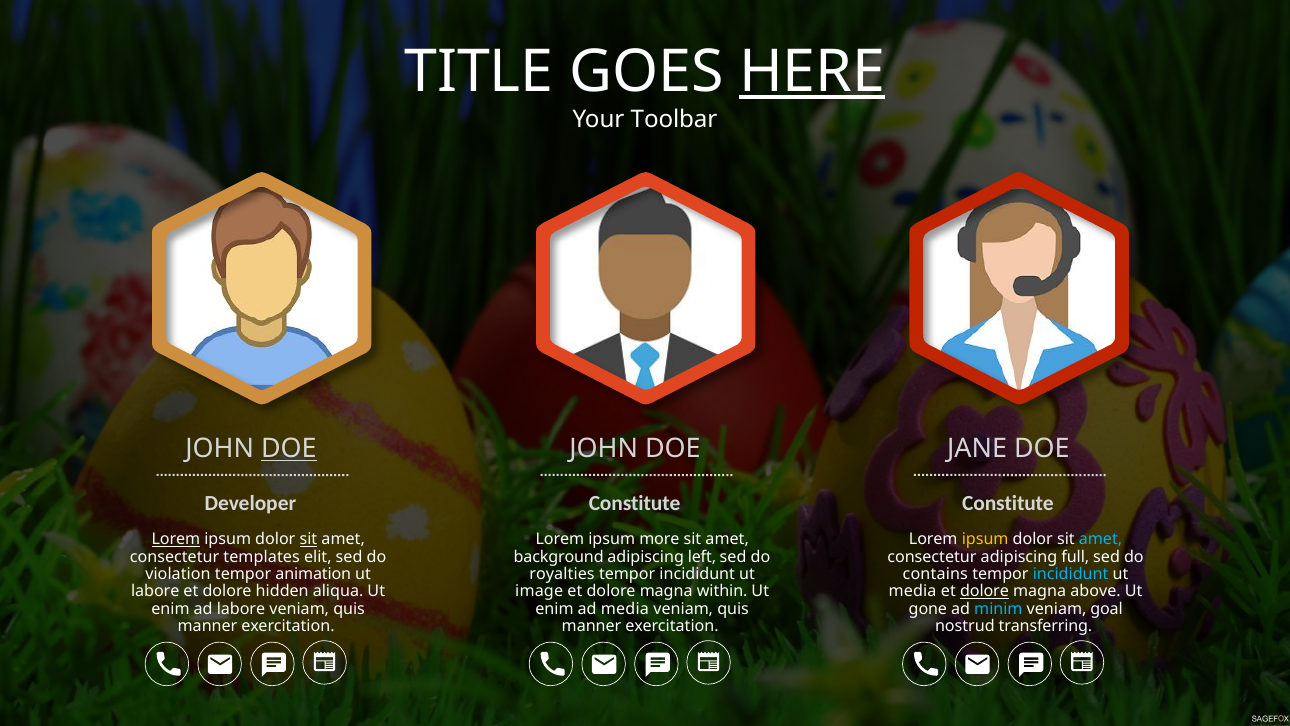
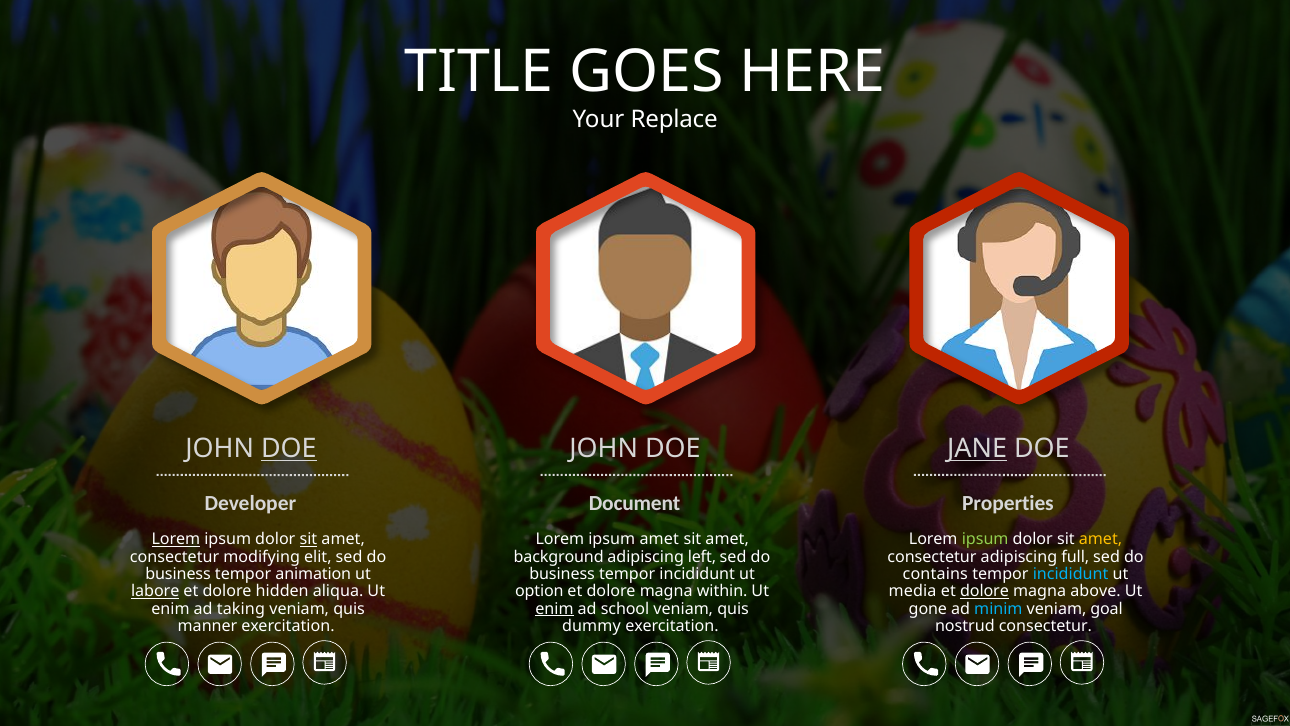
HERE underline: present -> none (812, 72)
Toolbar: Toolbar -> Replace (674, 119)
JANE underline: none -> present (977, 449)
Constitute: Constitute -> Document (635, 503)
Constitute: Constitute -> Properties (1008, 503)
ipsum more: more -> amet (659, 539)
ipsum colour: yellow -> light green (985, 539)
amet colour: light blue -> yellow (1100, 539)
templates: templates -> modifying (262, 556)
violation: violation -> business (178, 574)
royalties: royalties -> business (562, 574)
labore underline: none -> present (155, 591)
image: image -> option (539, 591)
ad labore: labore -> taking (241, 609)
enim underline: none -> present (554, 609)
ad media: media -> school (625, 609)
manner: manner -> dummy (591, 626)
nostrud transferring: transferring -> consectetur (1045, 626)
